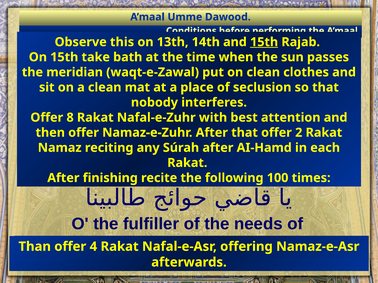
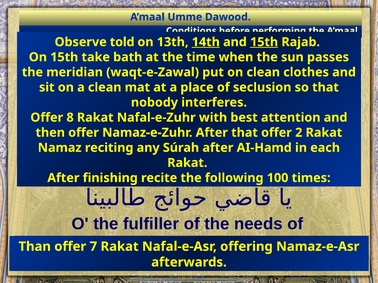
this: this -> told (122, 42)
14th underline: none -> present (206, 42)
4: 4 -> 7 (93, 247)
